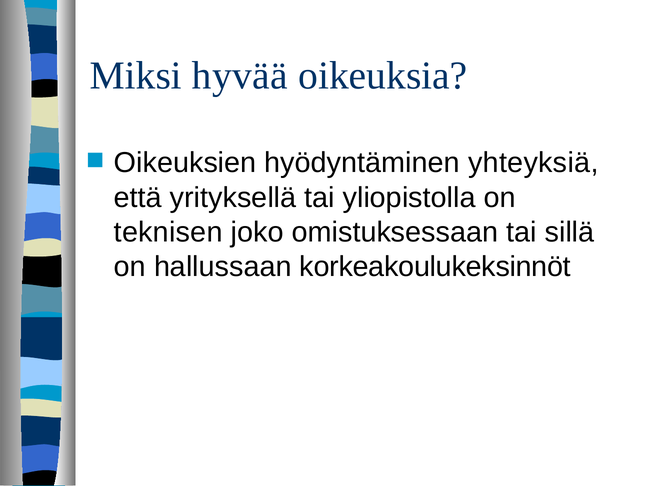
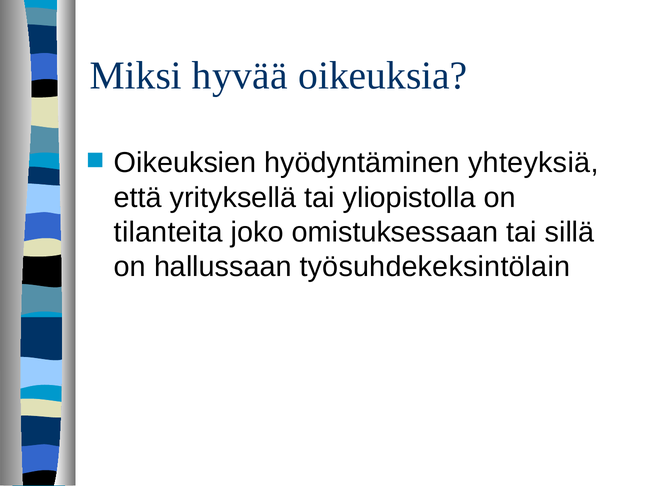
teknisen: teknisen -> tilanteita (168, 232)
korkeakoulukeksinnöt: korkeakoulukeksinnöt -> työsuhdekeksintölain (435, 267)
